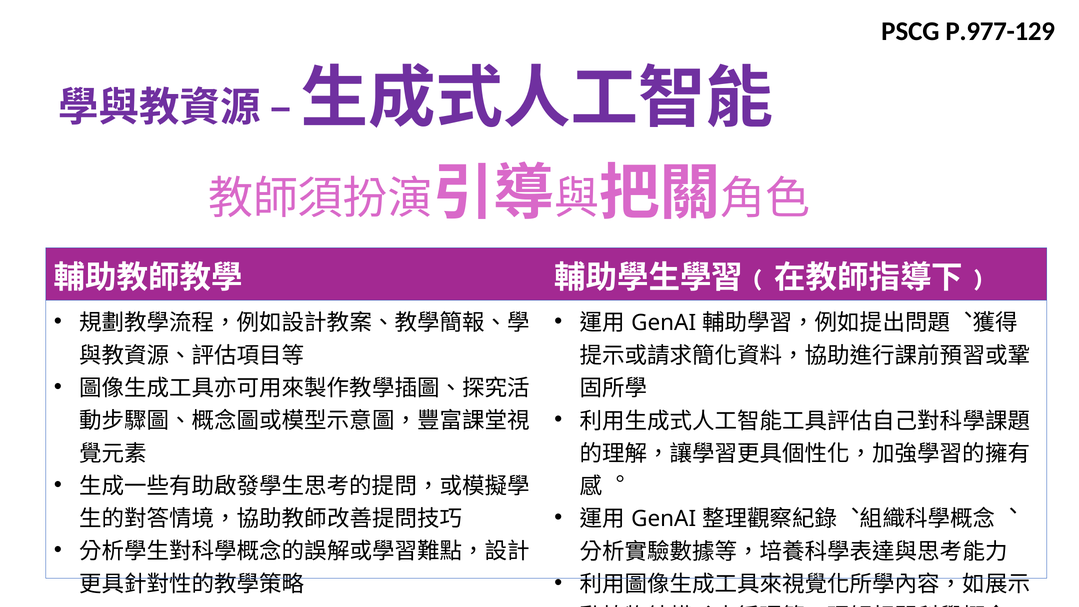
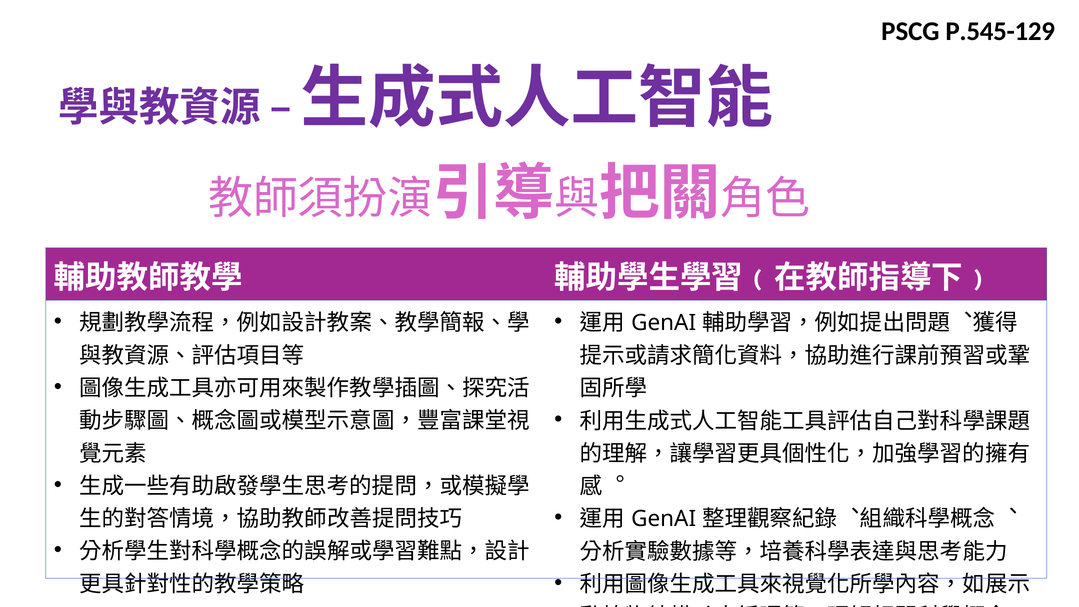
P.977-129: P.977-129 -> P.545-129 (1000, 31)
